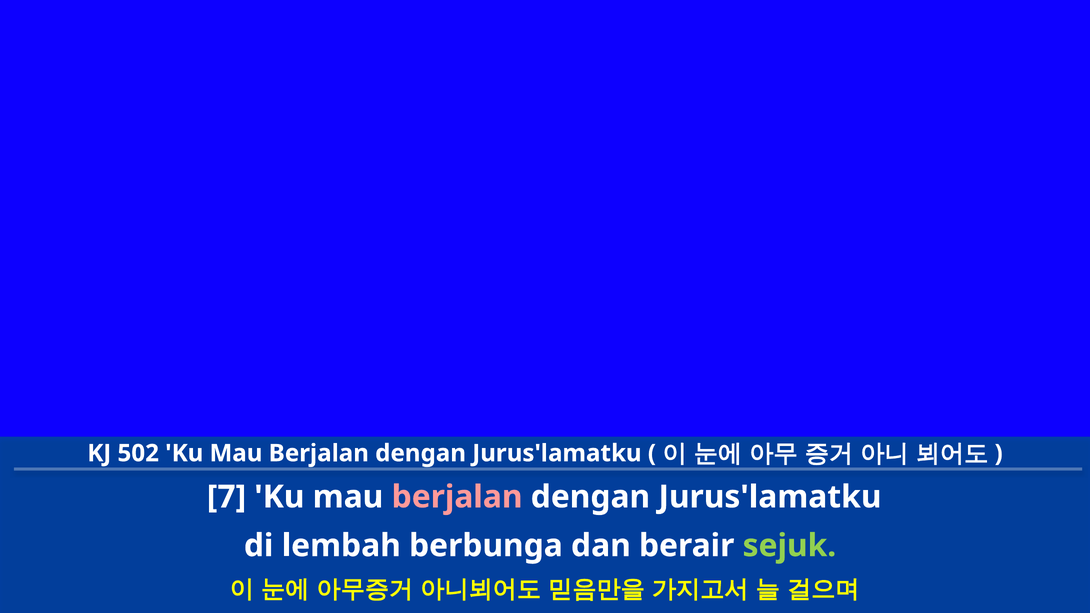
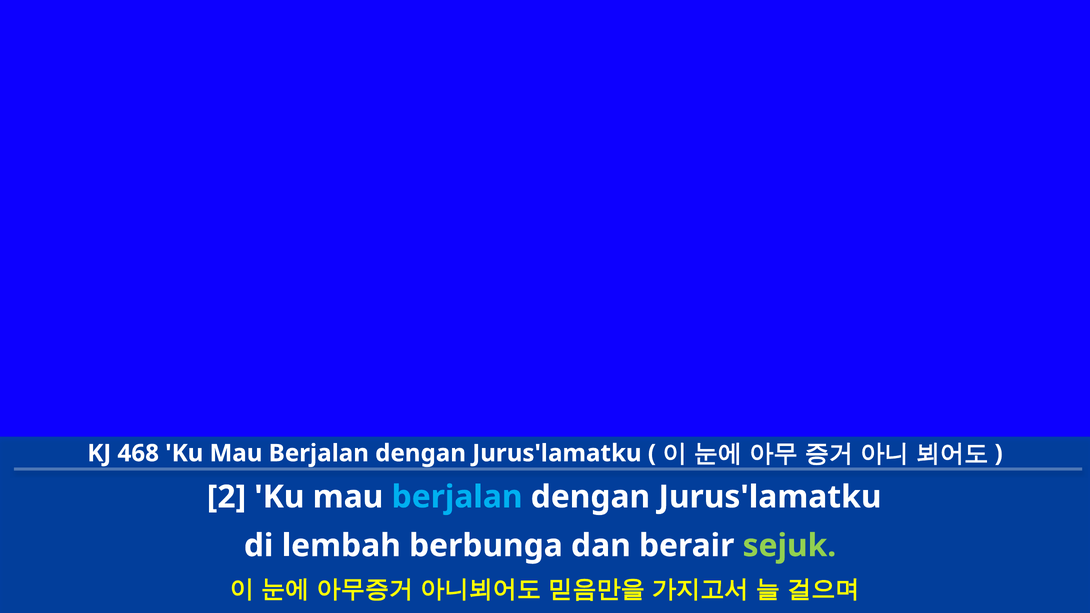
502: 502 -> 468 (138, 453)
7: 7 -> 2 (226, 497)
berjalan colour: pink -> light blue (457, 497)
